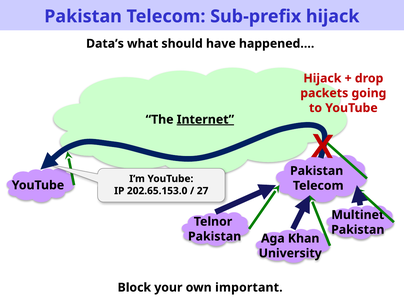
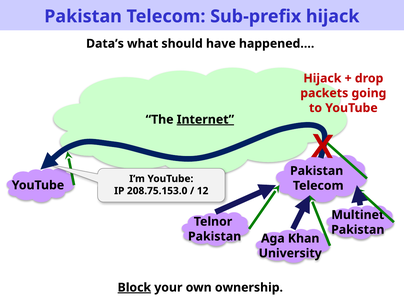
202.65.153.0: 202.65.153.0 -> 208.75.153.0 (157, 191)
27: 27 -> 12 (203, 191)
Block underline: none -> present (134, 287)
important: important -> ownership (249, 287)
